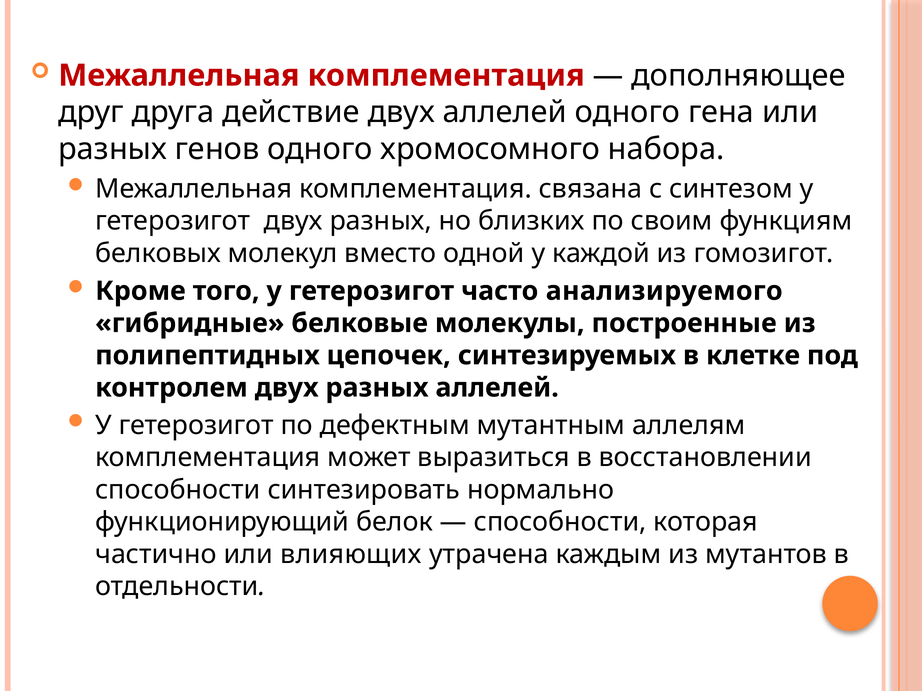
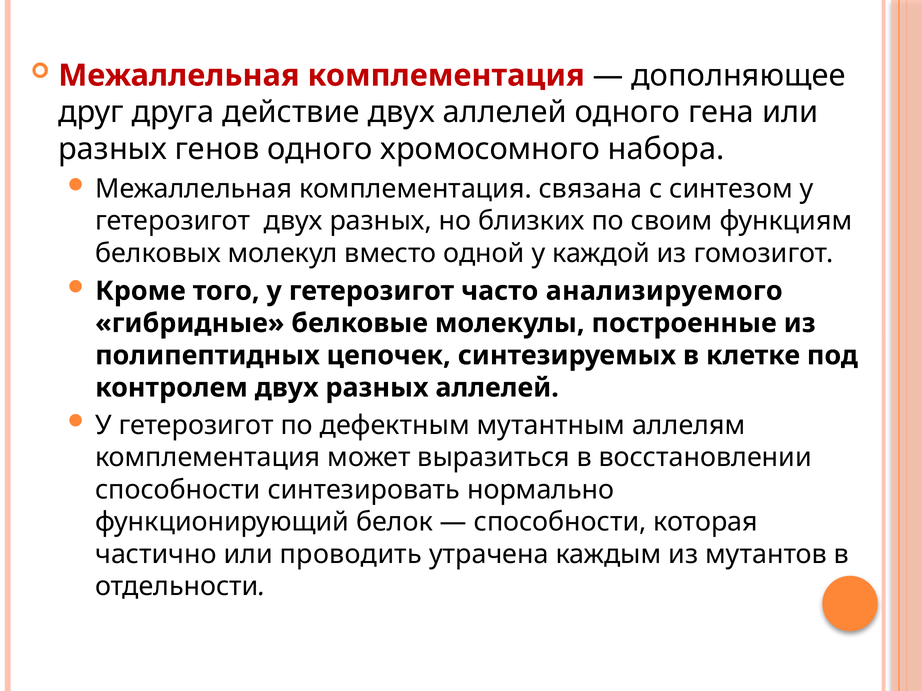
влияющих: влияющих -> проводить (351, 555)
